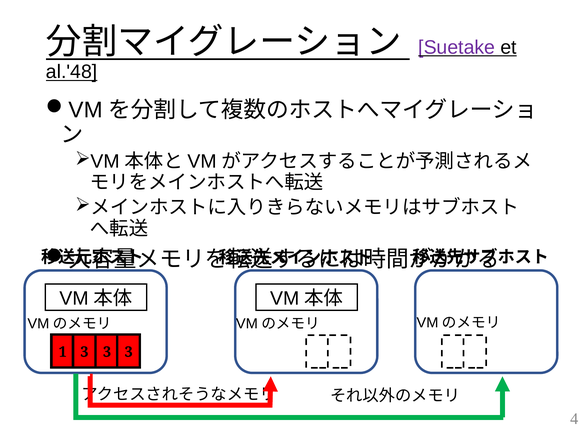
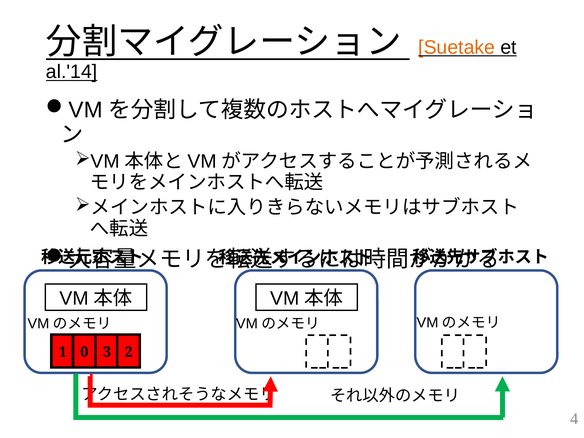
Suetake colour: purple -> orange (457, 47)
al.'48: al.'48 -> al.'14 (72, 72)
1 3: 3 -> 0 (84, 352)
3: 3 -> 2 (129, 352)
